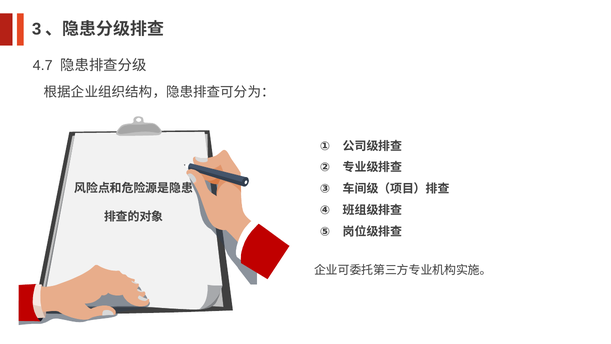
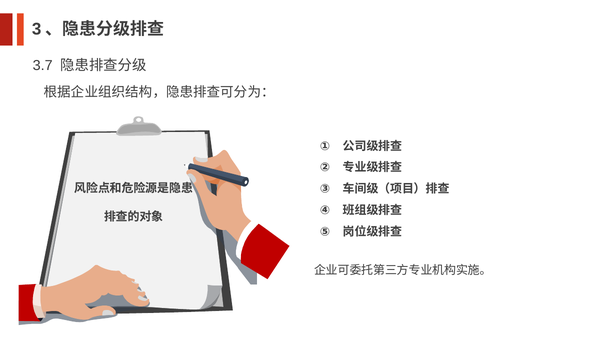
4.7: 4.7 -> 3.7 (43, 65)
